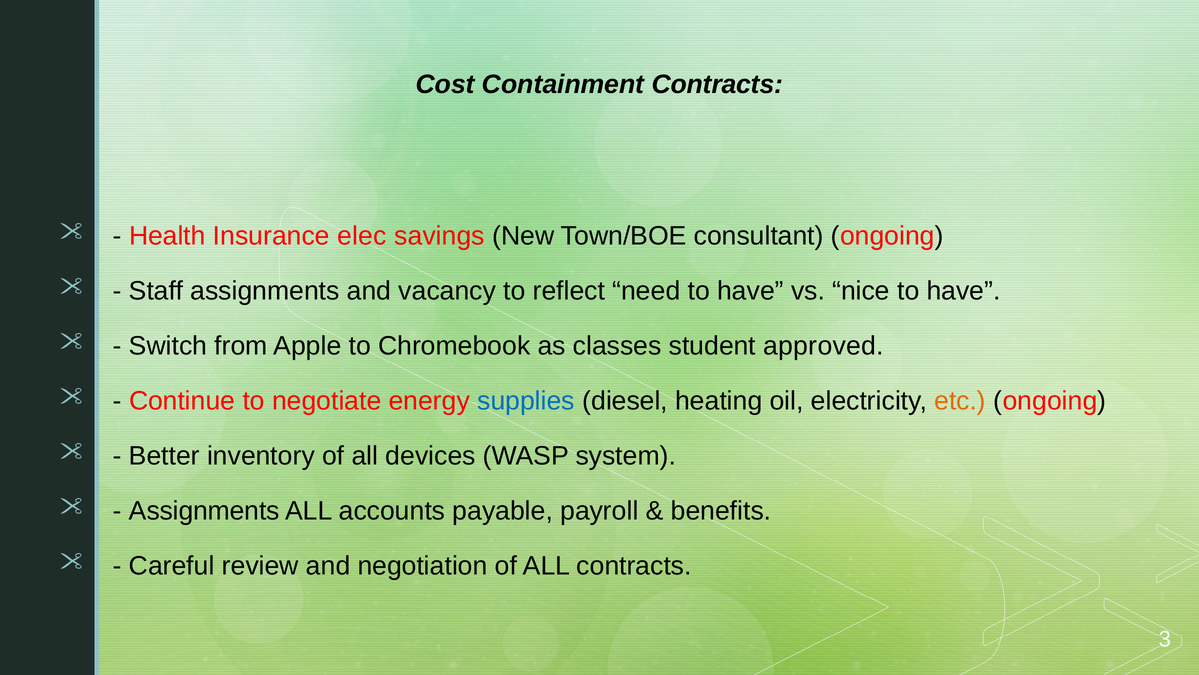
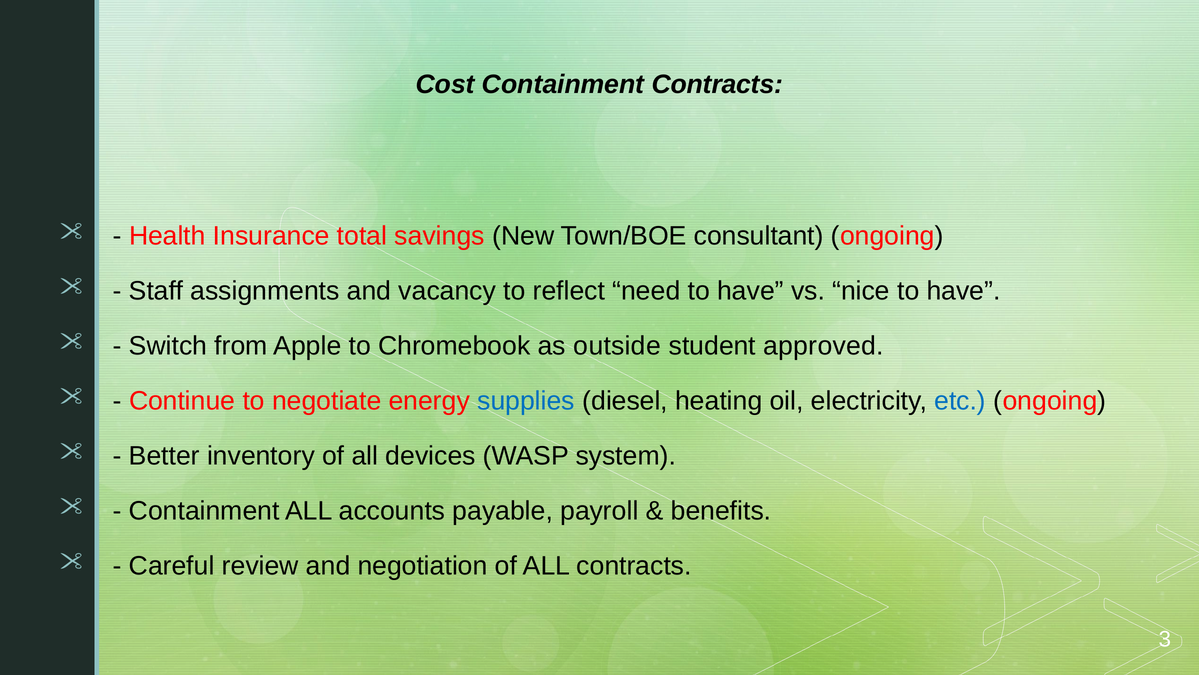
elec: elec -> total (362, 236)
classes: classes -> outside (617, 346)
etc colour: orange -> blue (960, 401)
Assignments: Assignments -> Containment (204, 511)
